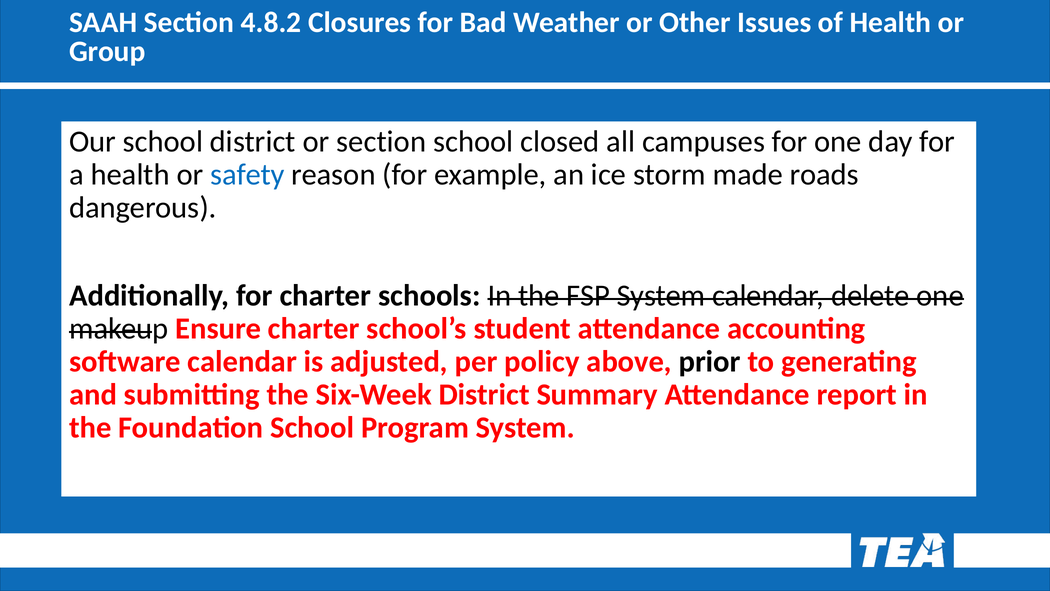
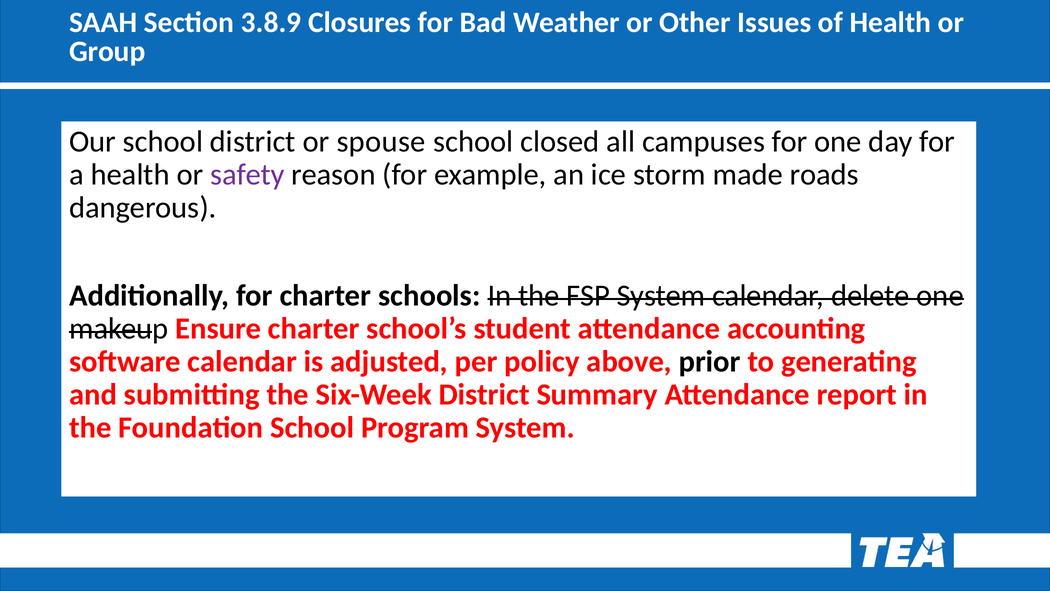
4.8.2: 4.8.2 -> 3.8.9 (271, 22)
or section: section -> spouse (381, 142)
safety colour: blue -> purple (248, 175)
